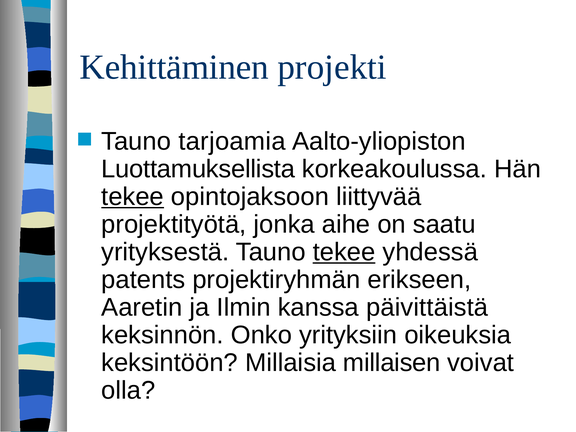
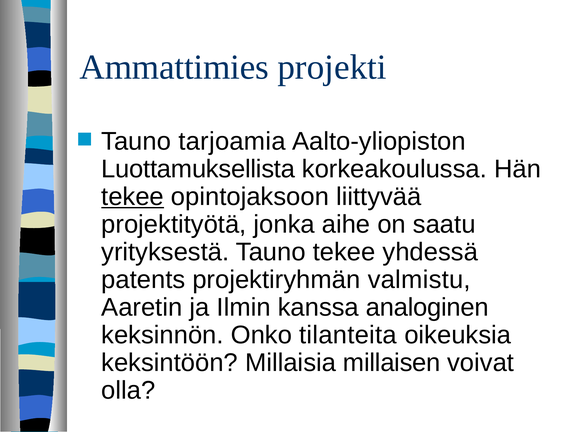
Kehittäminen: Kehittäminen -> Ammattimies (174, 67)
tekee underline: present -> none (344, 252)
erikseen: erikseen -> valmistu (419, 280)
päivittäistä: päivittäistä -> analoginen (427, 307)
yrityksiin: yrityksiin -> tilanteita (348, 335)
